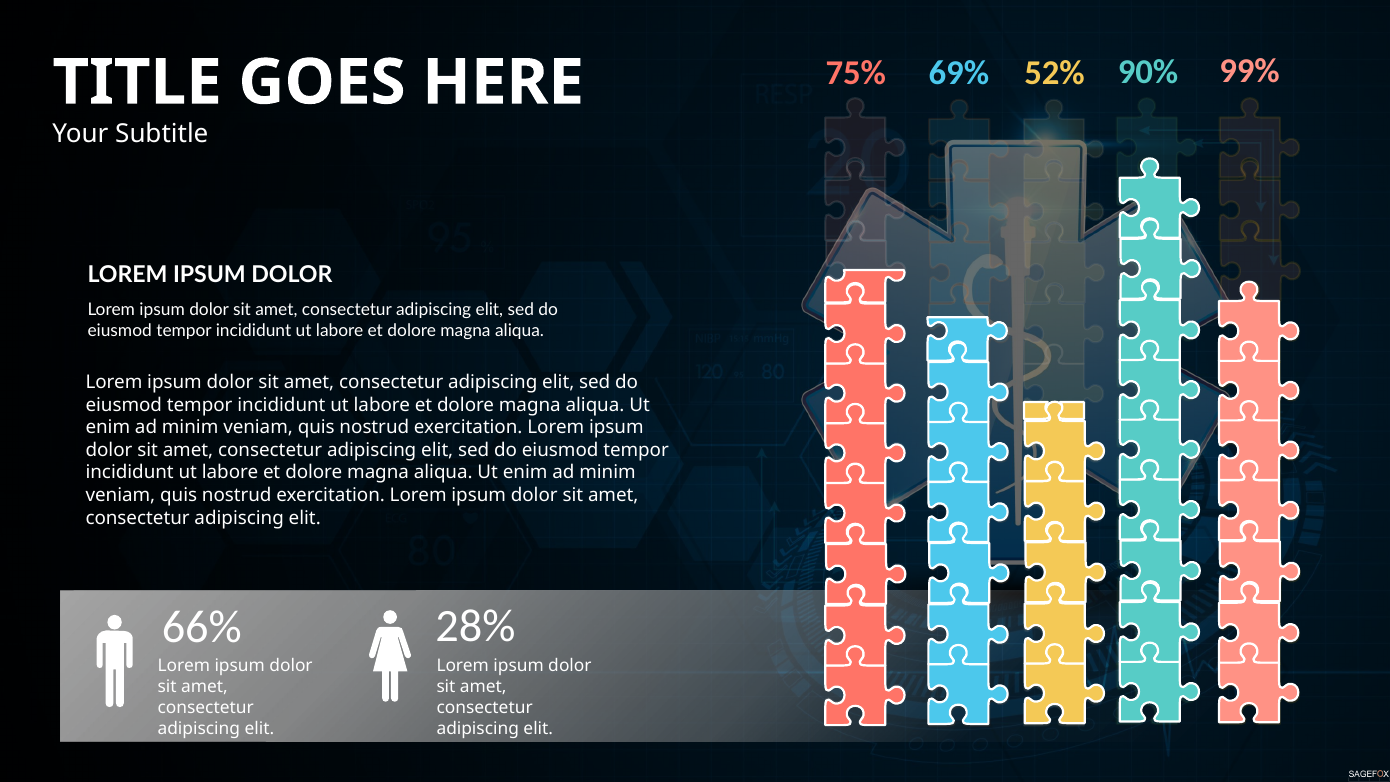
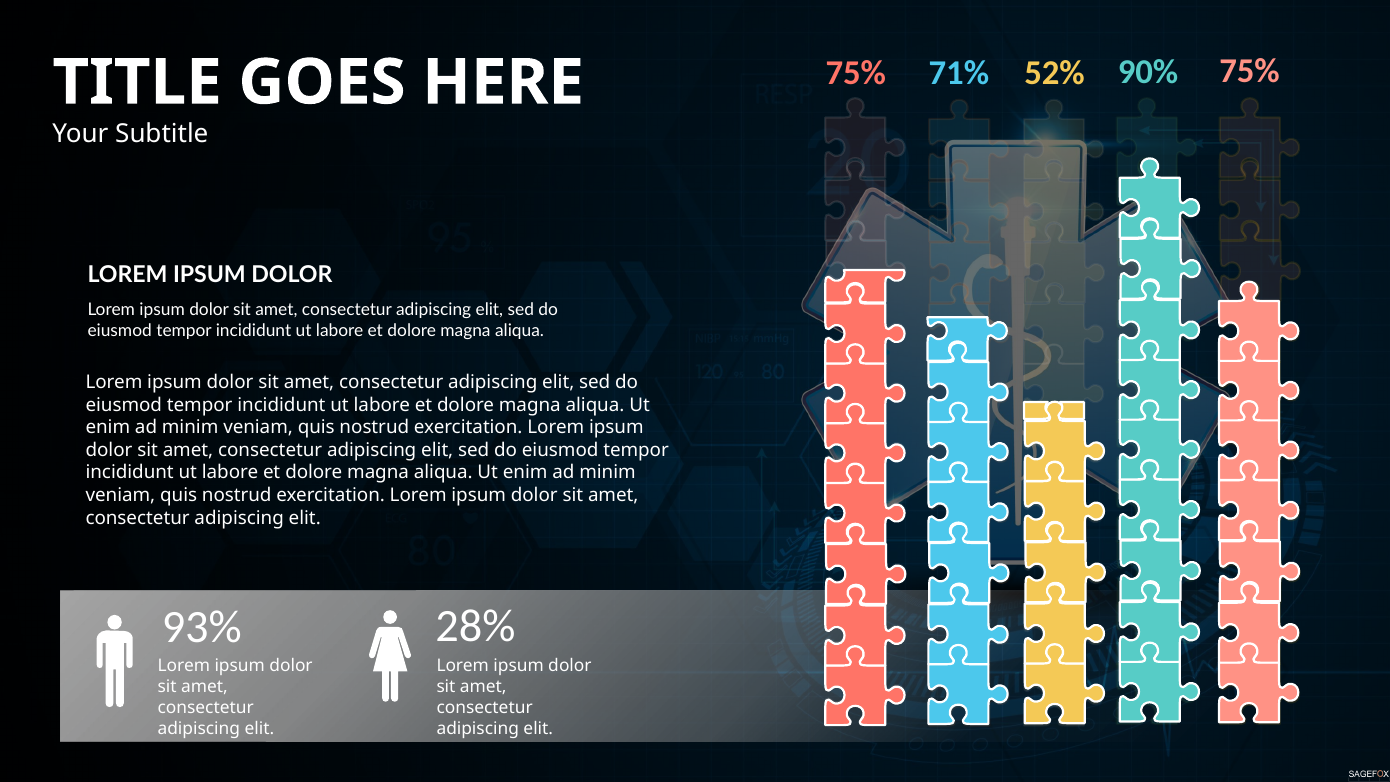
99%: 99% -> 75% (1250, 71)
69%: 69% -> 71% (959, 73)
66%: 66% -> 93% (202, 627)
